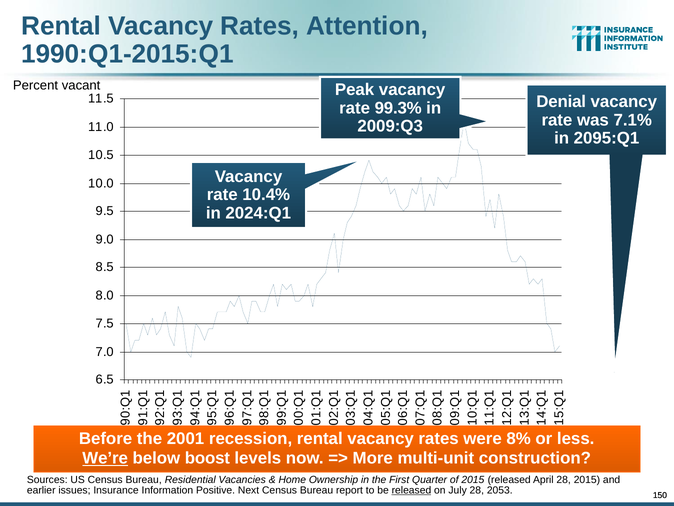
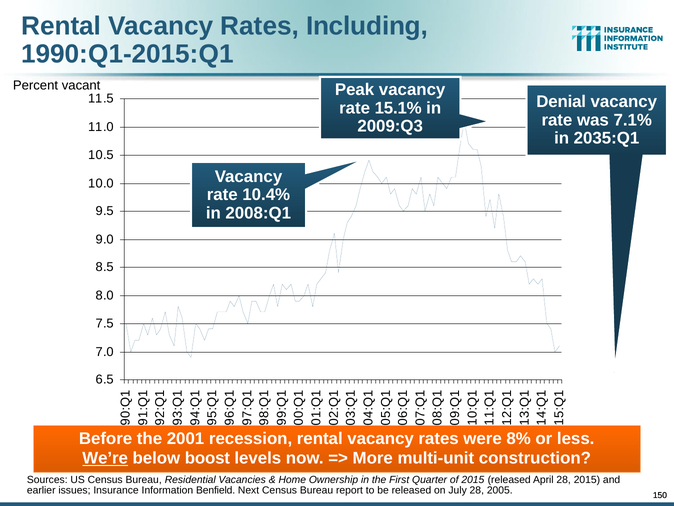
Attention: Attention -> Including (367, 26)
99.3%: 99.3% -> 15.1% (398, 108)
2095:Q1: 2095:Q1 -> 2035:Q1 (606, 138)
2024:Q1: 2024:Q1 -> 2008:Q1 (258, 213)
Positive: Positive -> Benfield (216, 490)
released underline: present -> none (411, 490)
2053: 2053 -> 2005 (500, 490)
